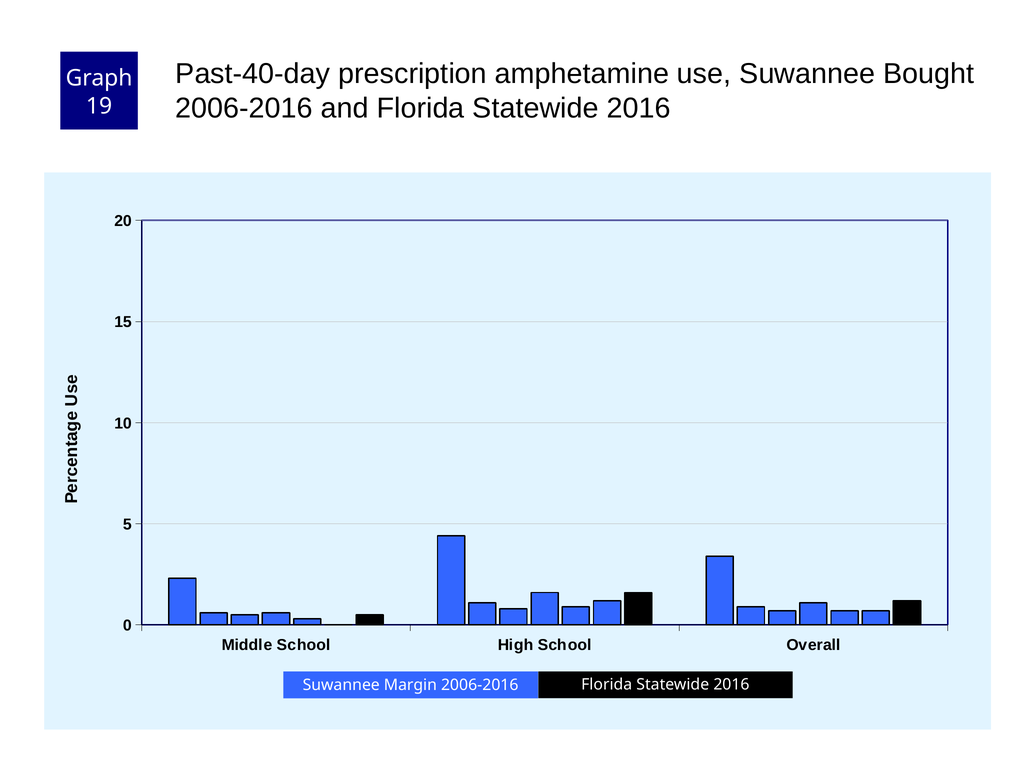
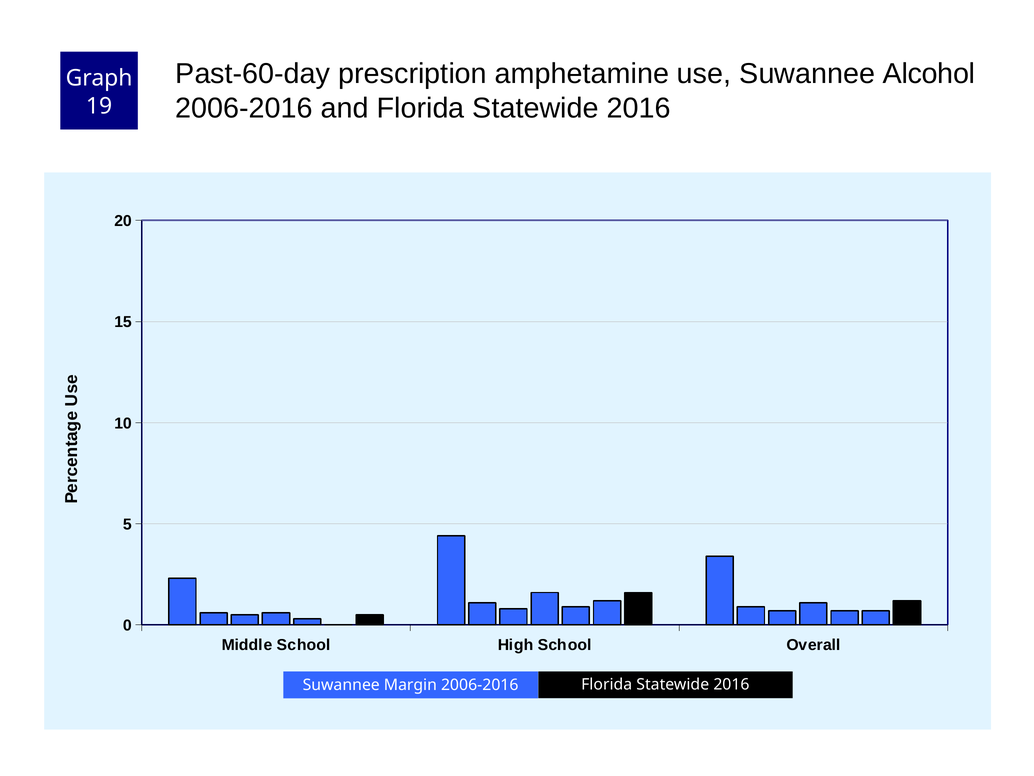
Past-40-day: Past-40-day -> Past-60-day (253, 74)
Bought: Bought -> Alcohol (929, 74)
